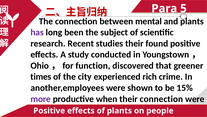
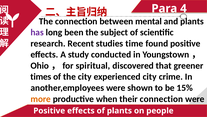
5: 5 -> 4 (183, 8)
studies their: their -> time (134, 43)
function: function -> spiritual (93, 65)
experienced rich: rich -> city (150, 76)
more colour: purple -> orange (41, 98)
